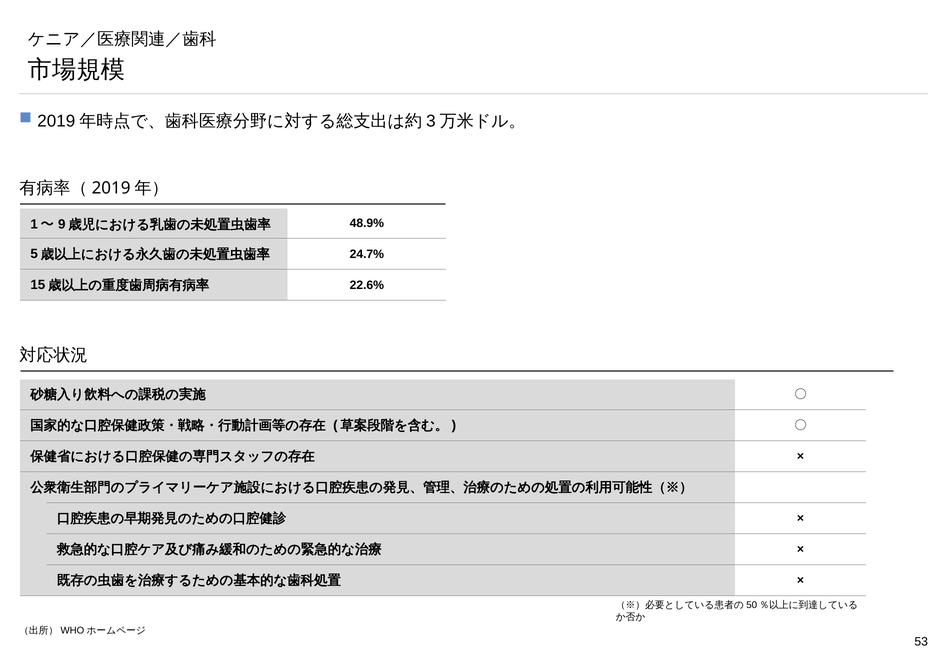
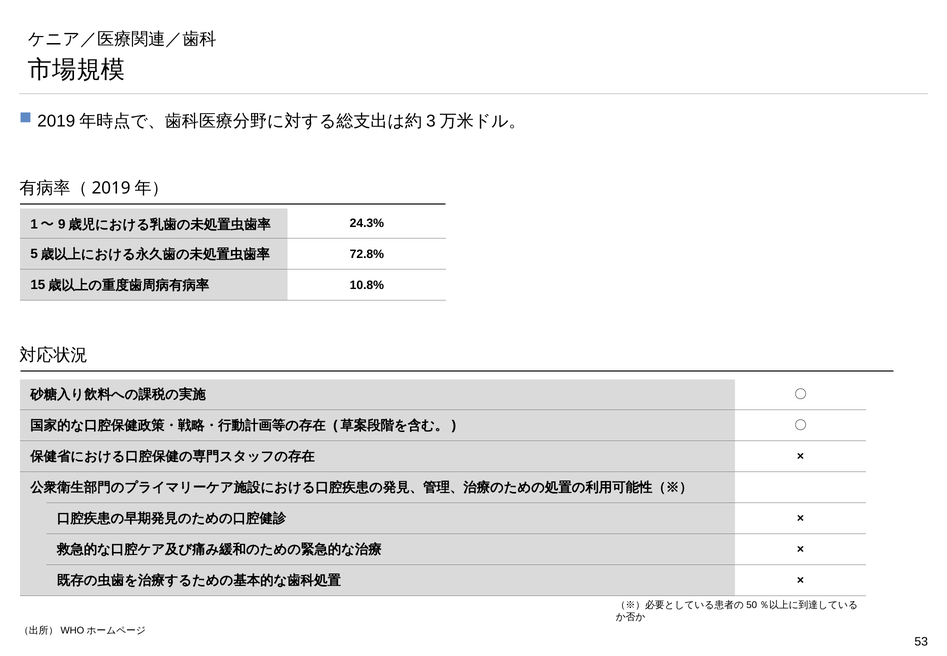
48.9%: 48.9% -> 24.3% (367, 223)
24.7%: 24.7% -> 72.8% (367, 254)
22.6%: 22.6% -> 10.8% (367, 285)
